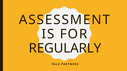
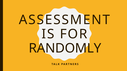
REGULARLY: REGULARLY -> RANDOMLY (65, 49)
